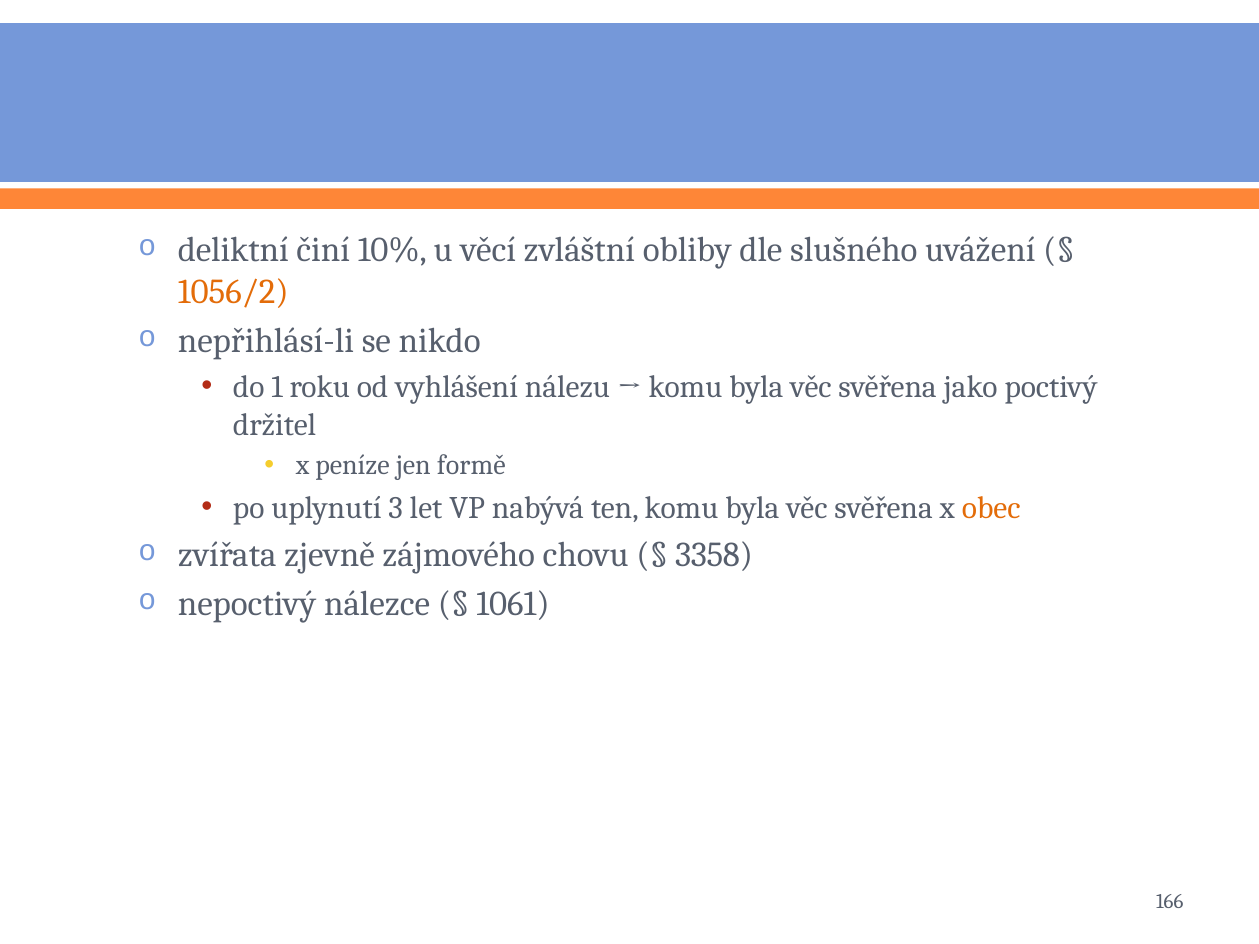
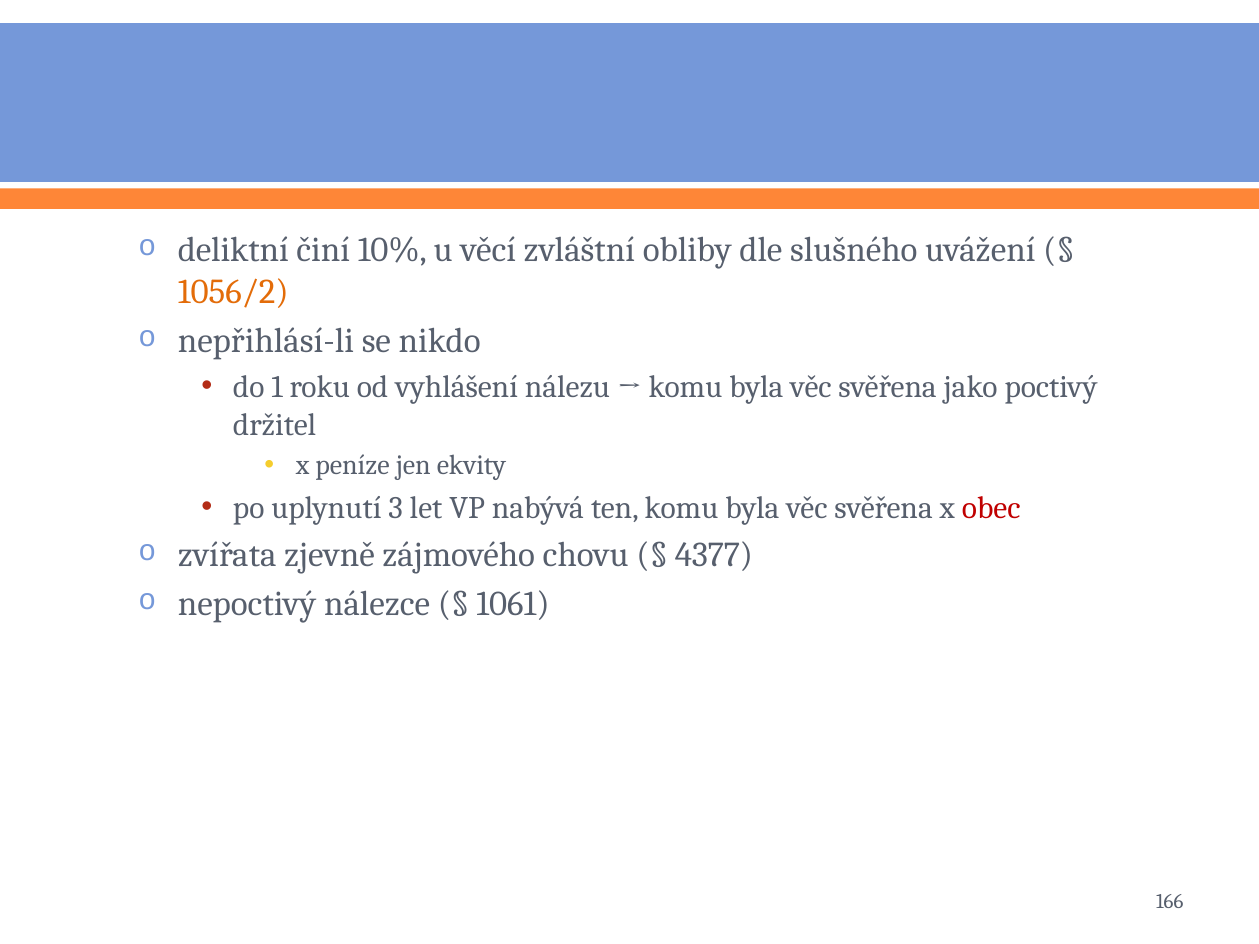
formě: formě -> ekvity (471, 466)
obec colour: orange -> red (991, 508)
3358: 3358 -> 4377 (714, 555)
